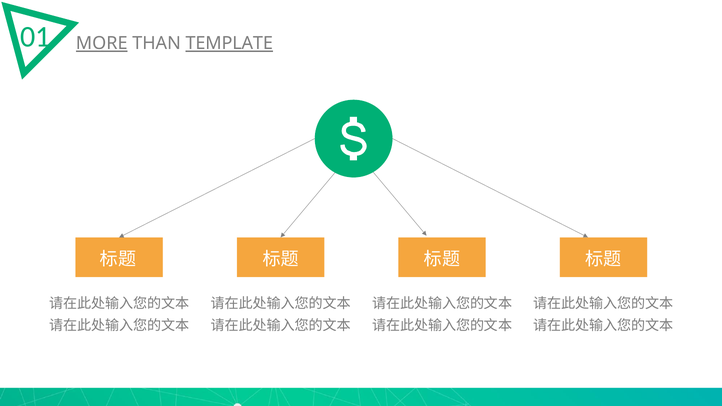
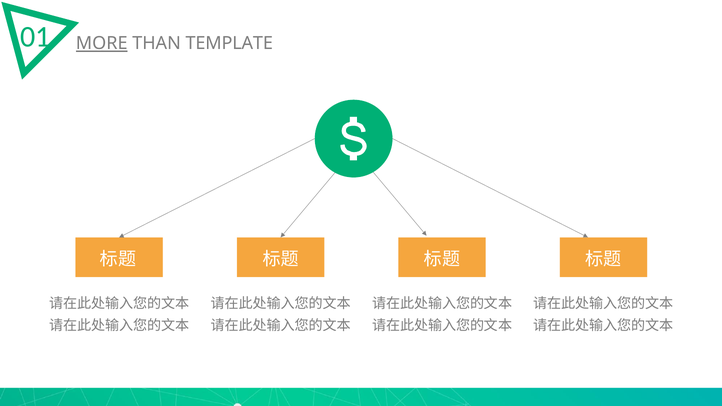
TEMPLATE underline: present -> none (229, 44)
